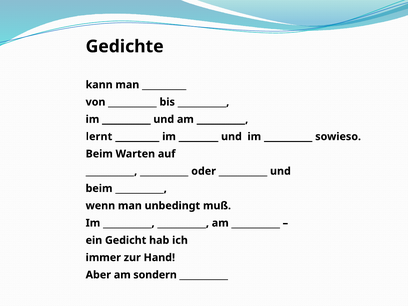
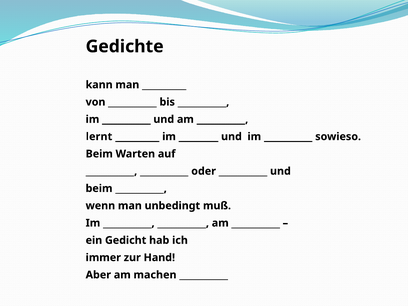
sondern: sondern -> machen (155, 275)
